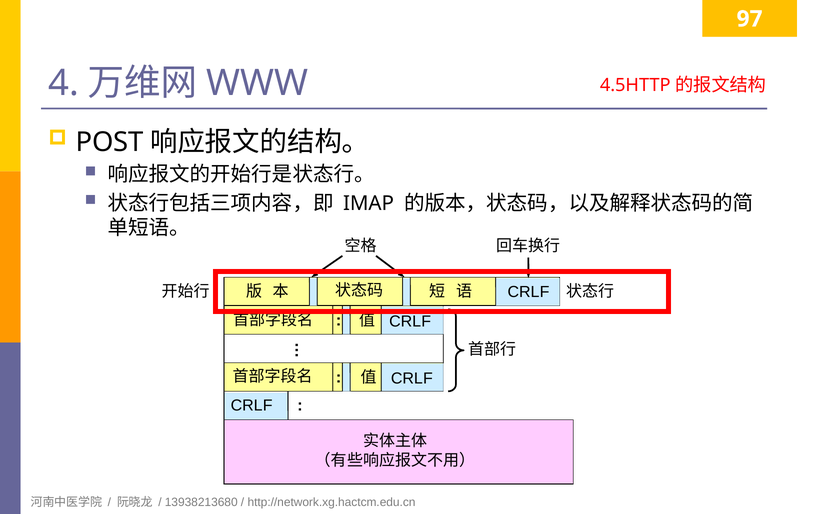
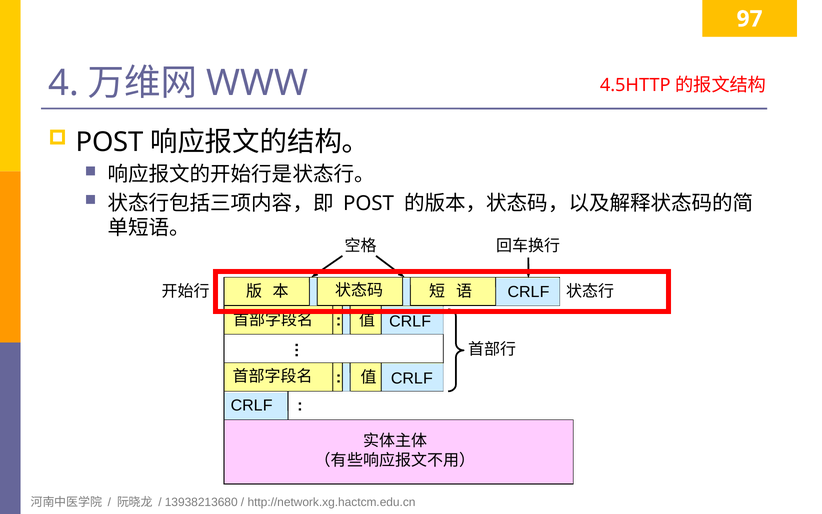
IMAP: IMAP -> POST (369, 203)
